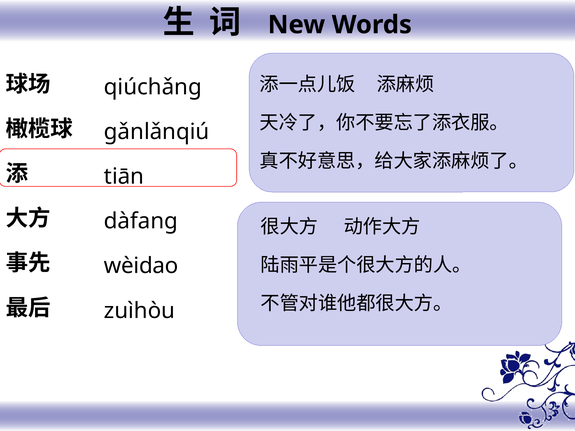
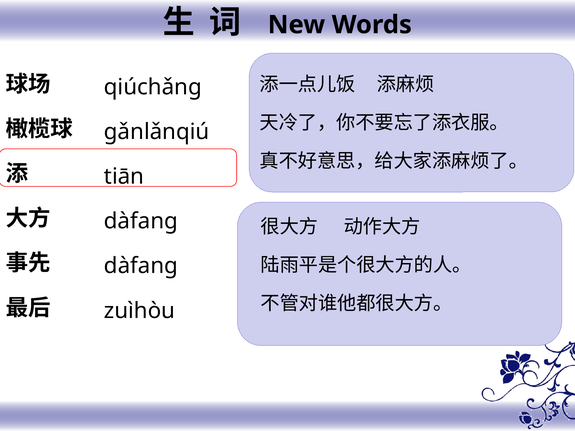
wèidao: wèidao -> dàfang (141, 266)
